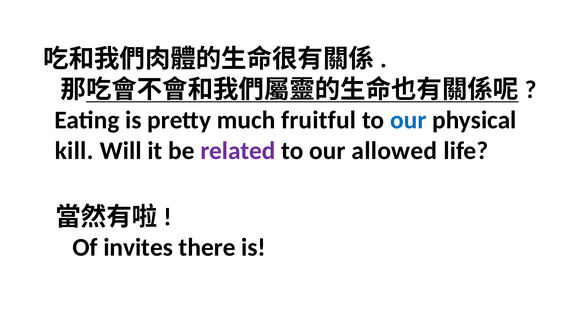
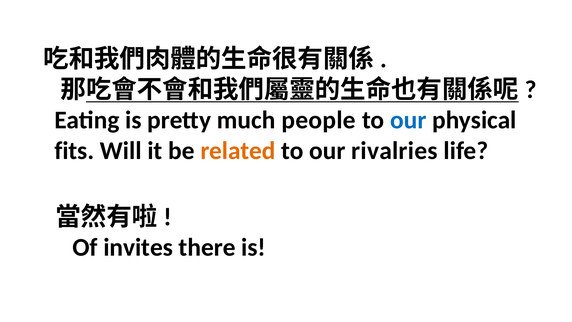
fruitful: fruitful -> people (319, 120)
kill: kill -> fits (74, 151)
related colour: purple -> orange (238, 151)
allowed: allowed -> rivalries (394, 151)
